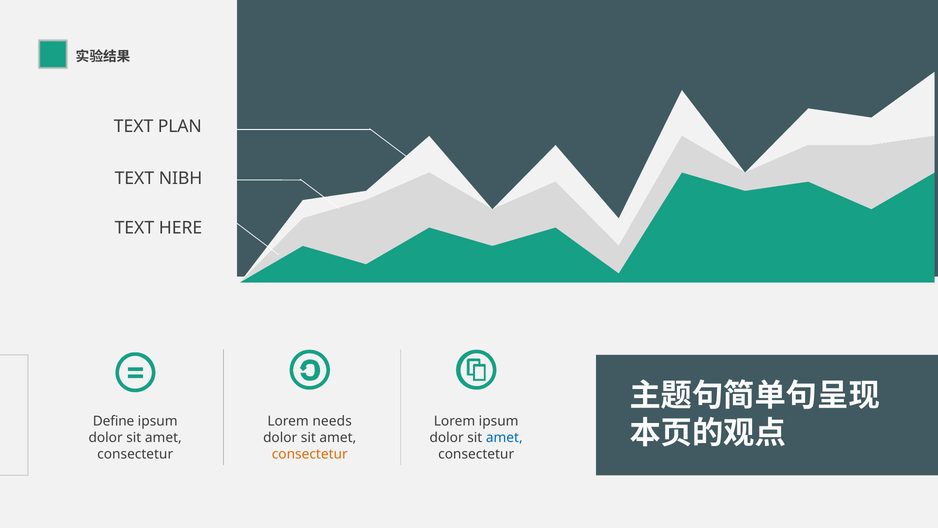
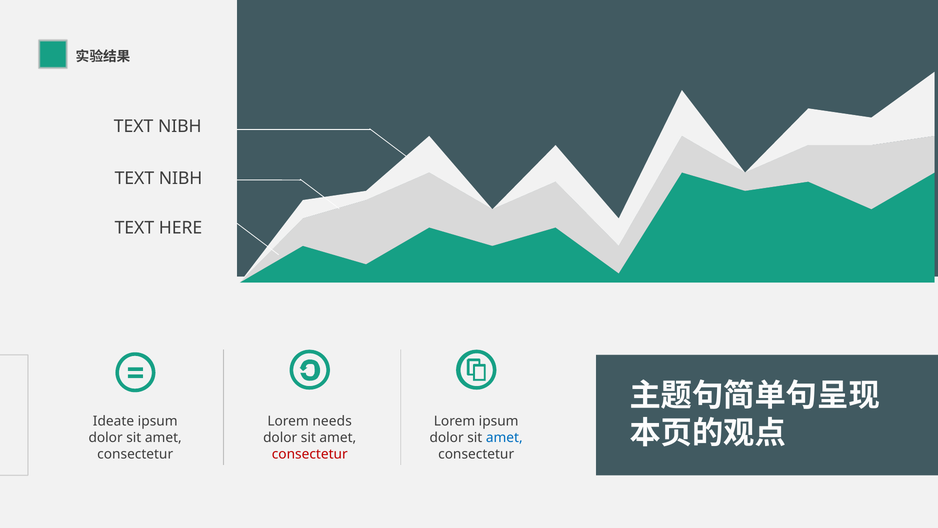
PLAN: PLAN -> NIBH (180, 126)
Define: Define -> Ideate (114, 421)
consectetur colour: orange -> red (310, 454)
